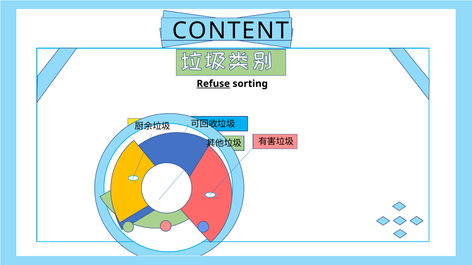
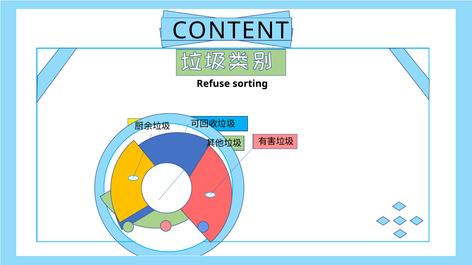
Refuse underline: present -> none (213, 84)
